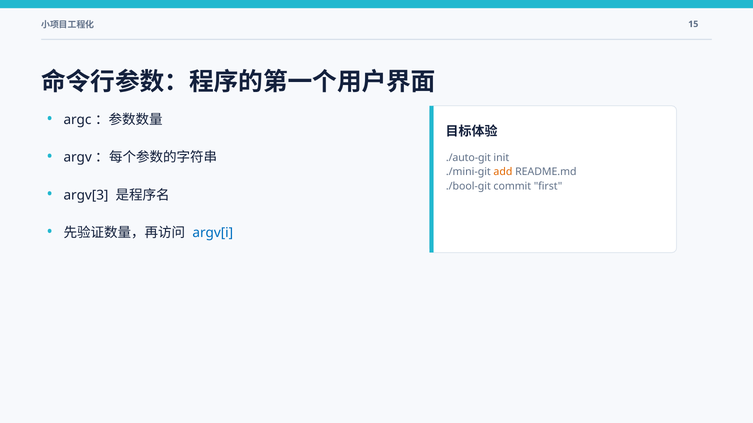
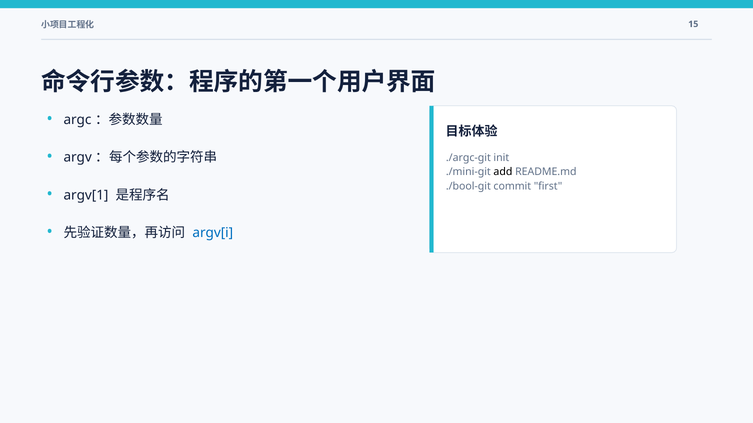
./auto-git: ./auto-git -> ./argc-git (468, 158)
add colour: orange -> black (503, 172)
argv[3: argv[3 -> argv[1 (86, 195)
